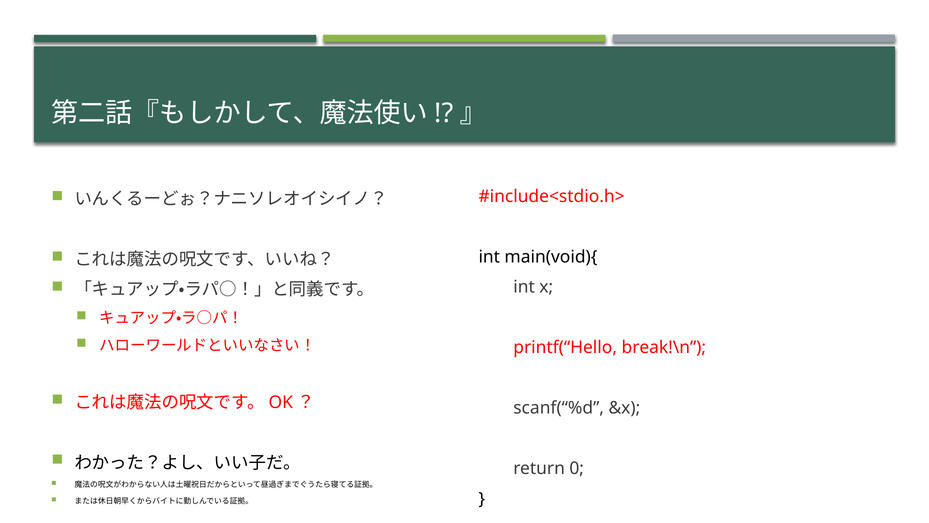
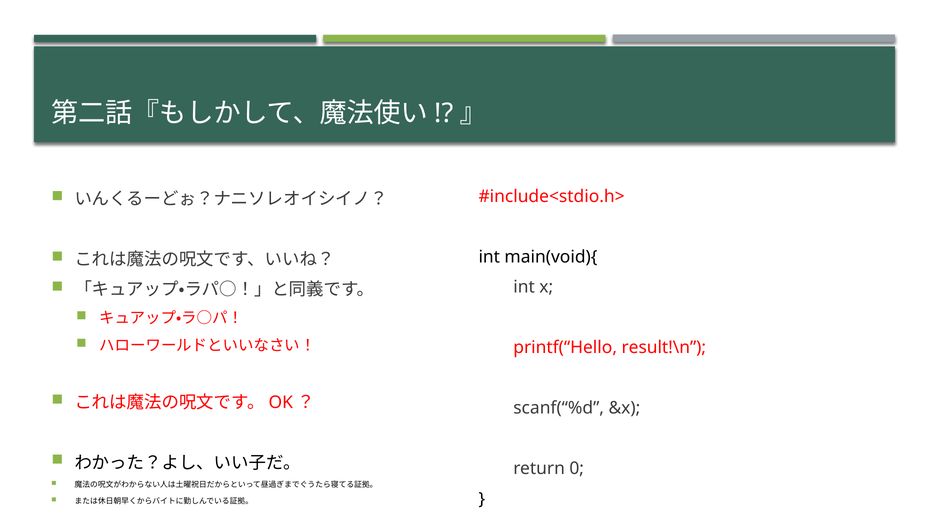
break!\n: break!\n -> result!\n (664, 347)
